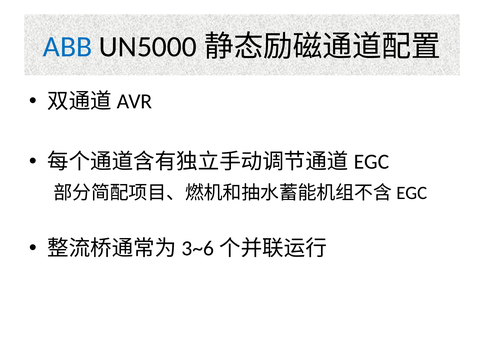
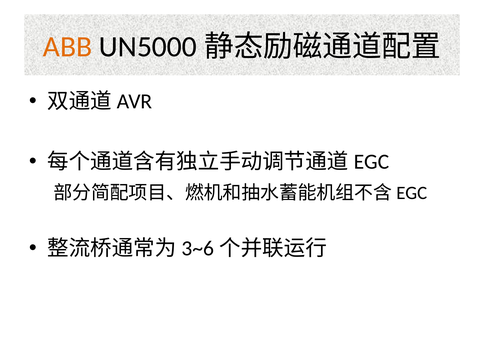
ABB colour: blue -> orange (68, 47)
